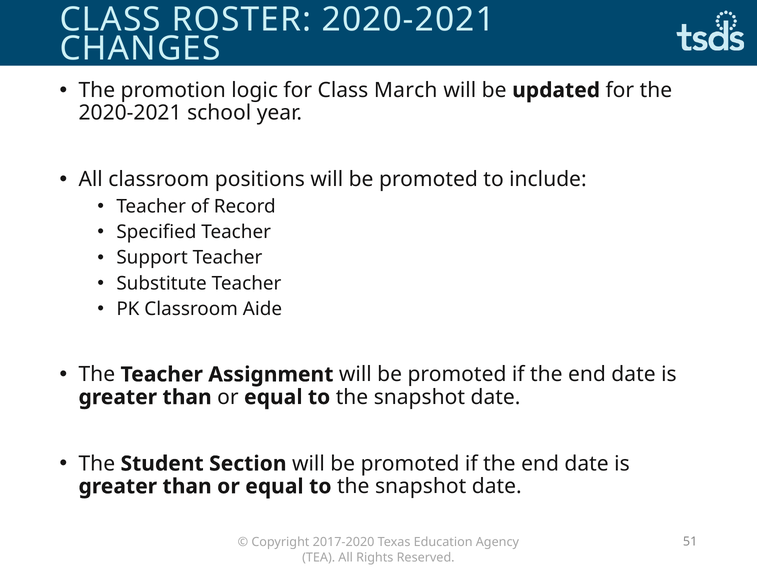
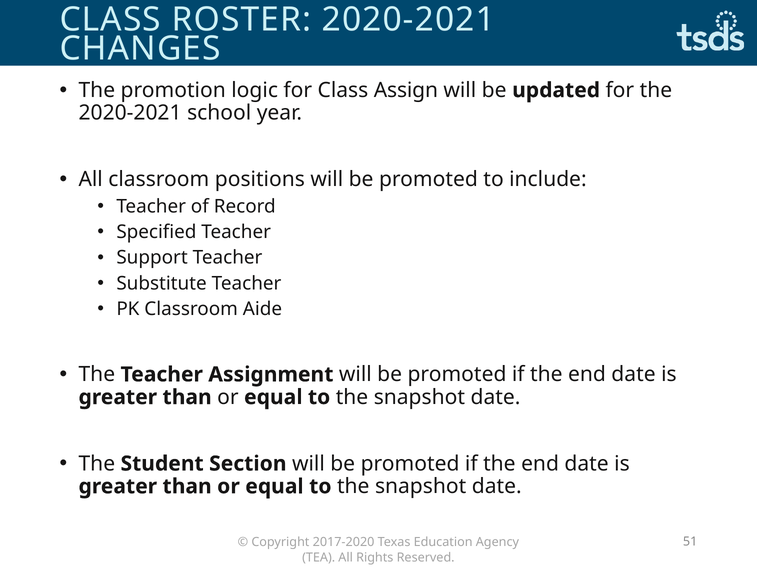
March: March -> Assign (406, 90)
